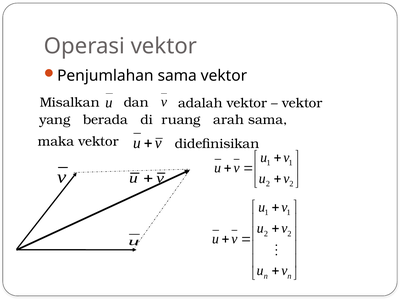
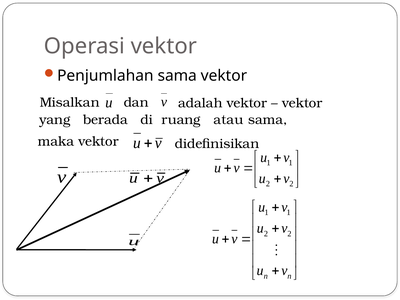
arah: arah -> atau (229, 120)
